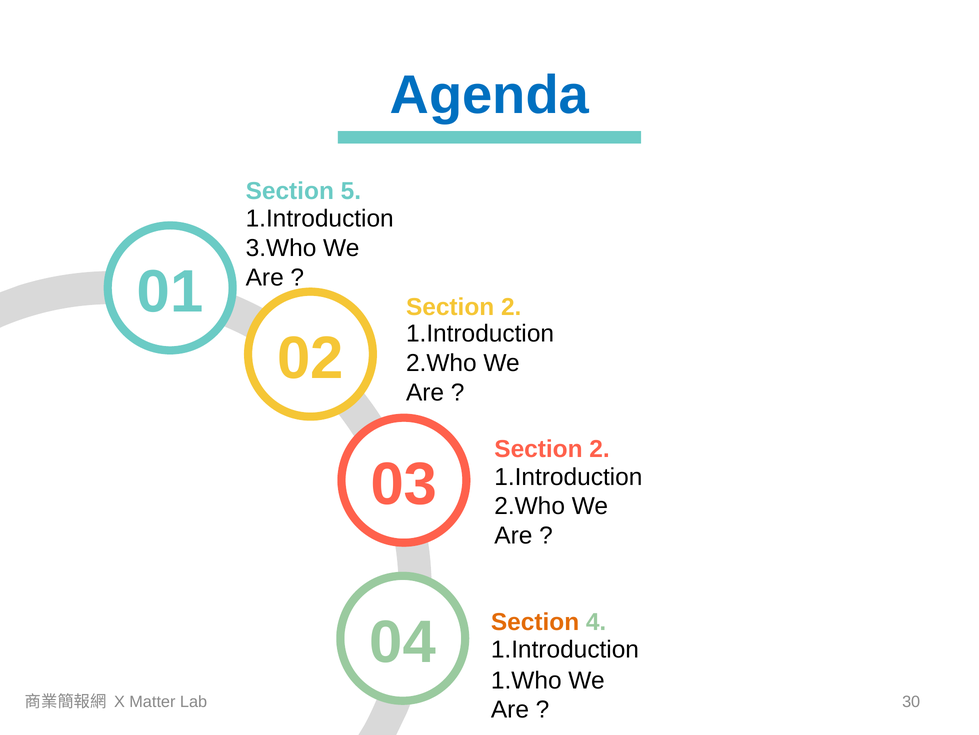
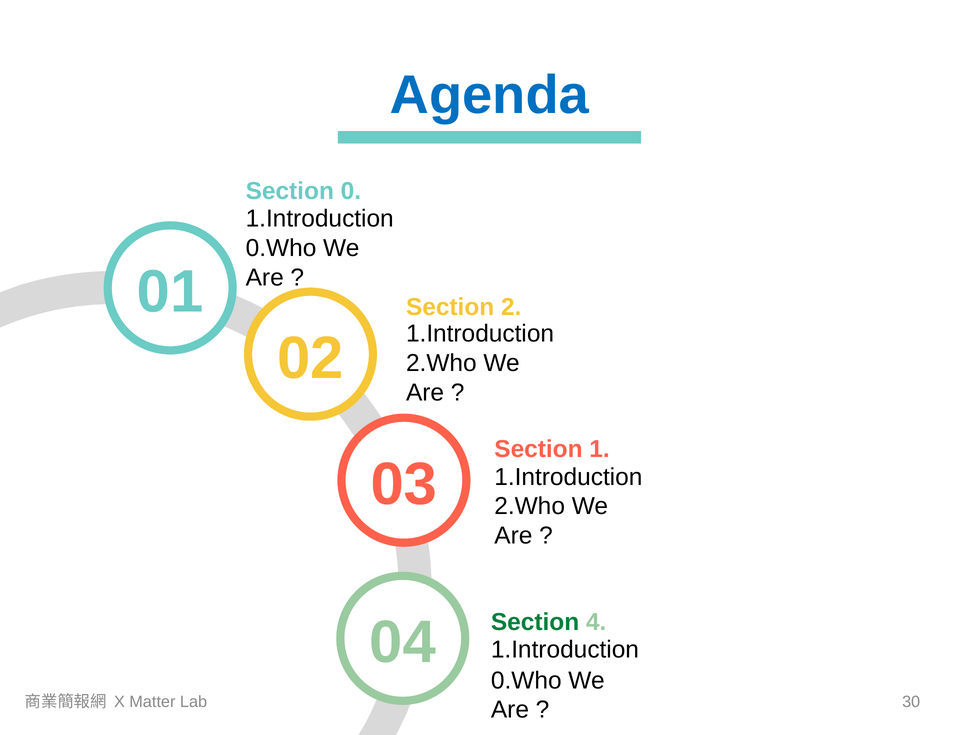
5: 5 -> 0 (351, 191)
3.Who: 3.Who -> 0.Who (281, 248)
2: 2 -> 1 (600, 449)
Section colour: orange -> green (535, 621)
1.Who: 1.Who -> 0.Who (526, 680)
